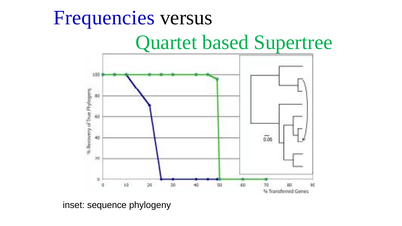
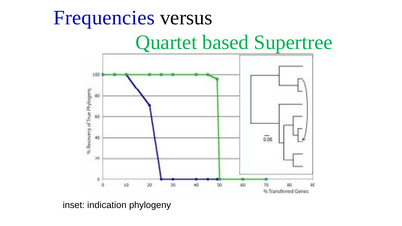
sequence: sequence -> indication (107, 205)
